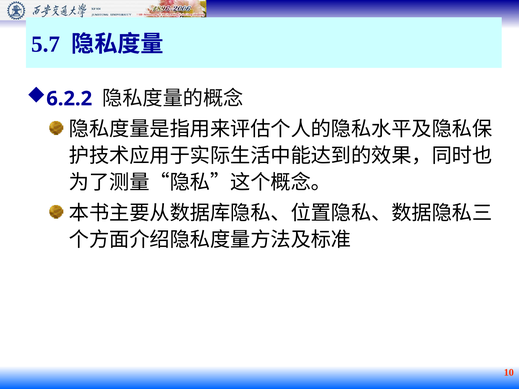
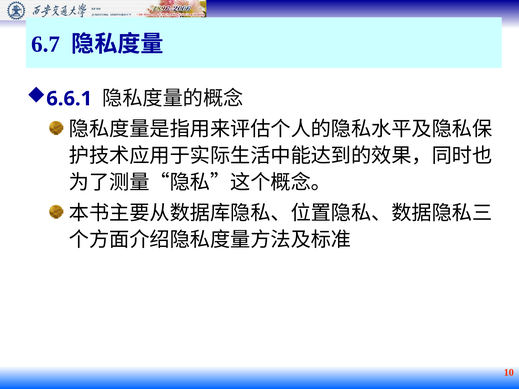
5.7: 5.7 -> 6.7 (46, 44)
6.2.2: 6.2.2 -> 6.6.1 (69, 99)
